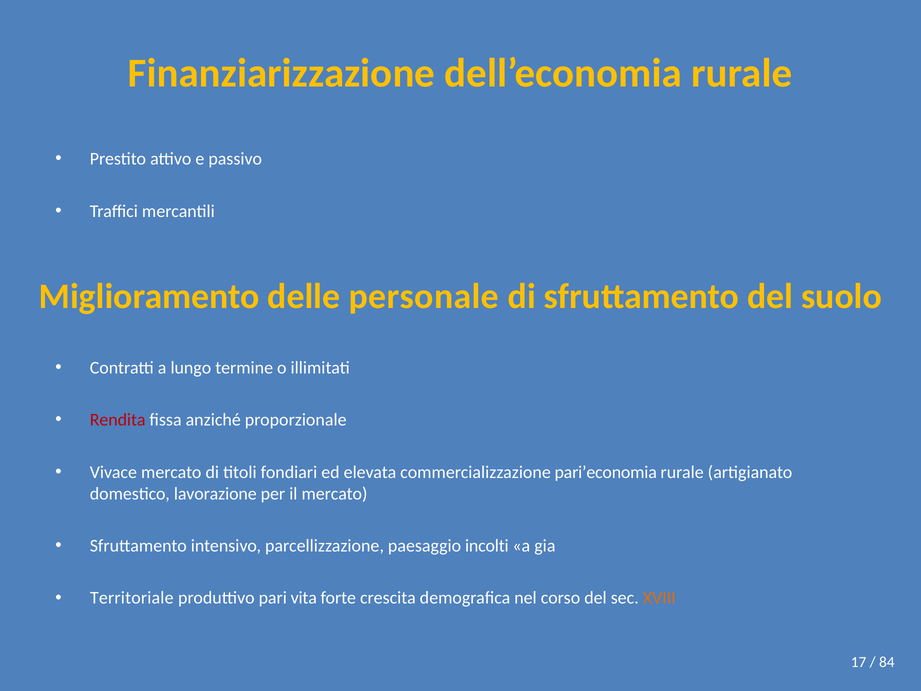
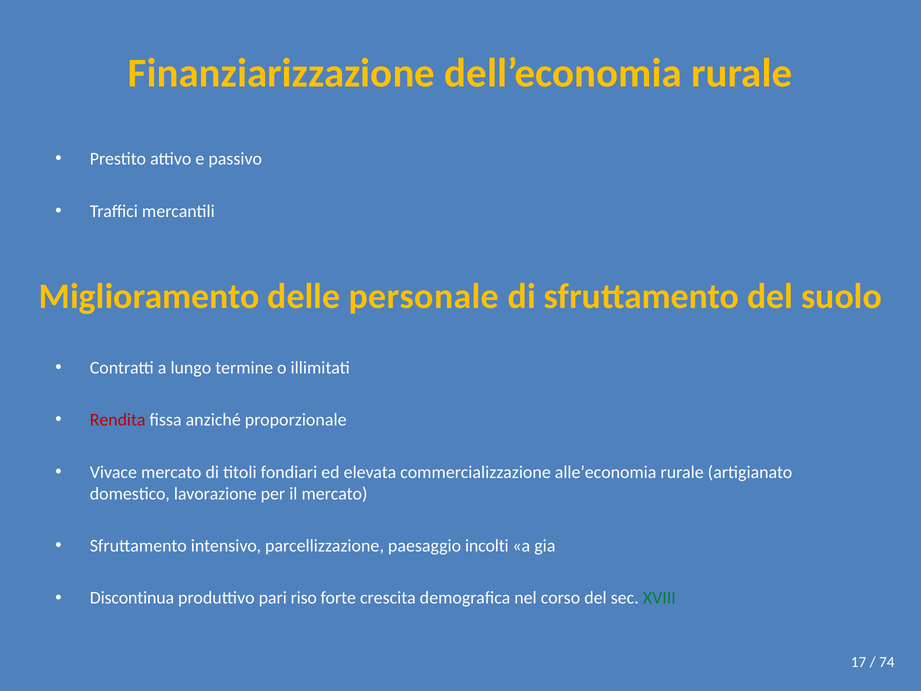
pari’economia: pari’economia -> alle’economia (606, 472)
Territoriale: Territoriale -> Discontinua (132, 598)
vita: vita -> riso (304, 598)
XVIII colour: orange -> green (659, 598)
84: 84 -> 74 (887, 662)
